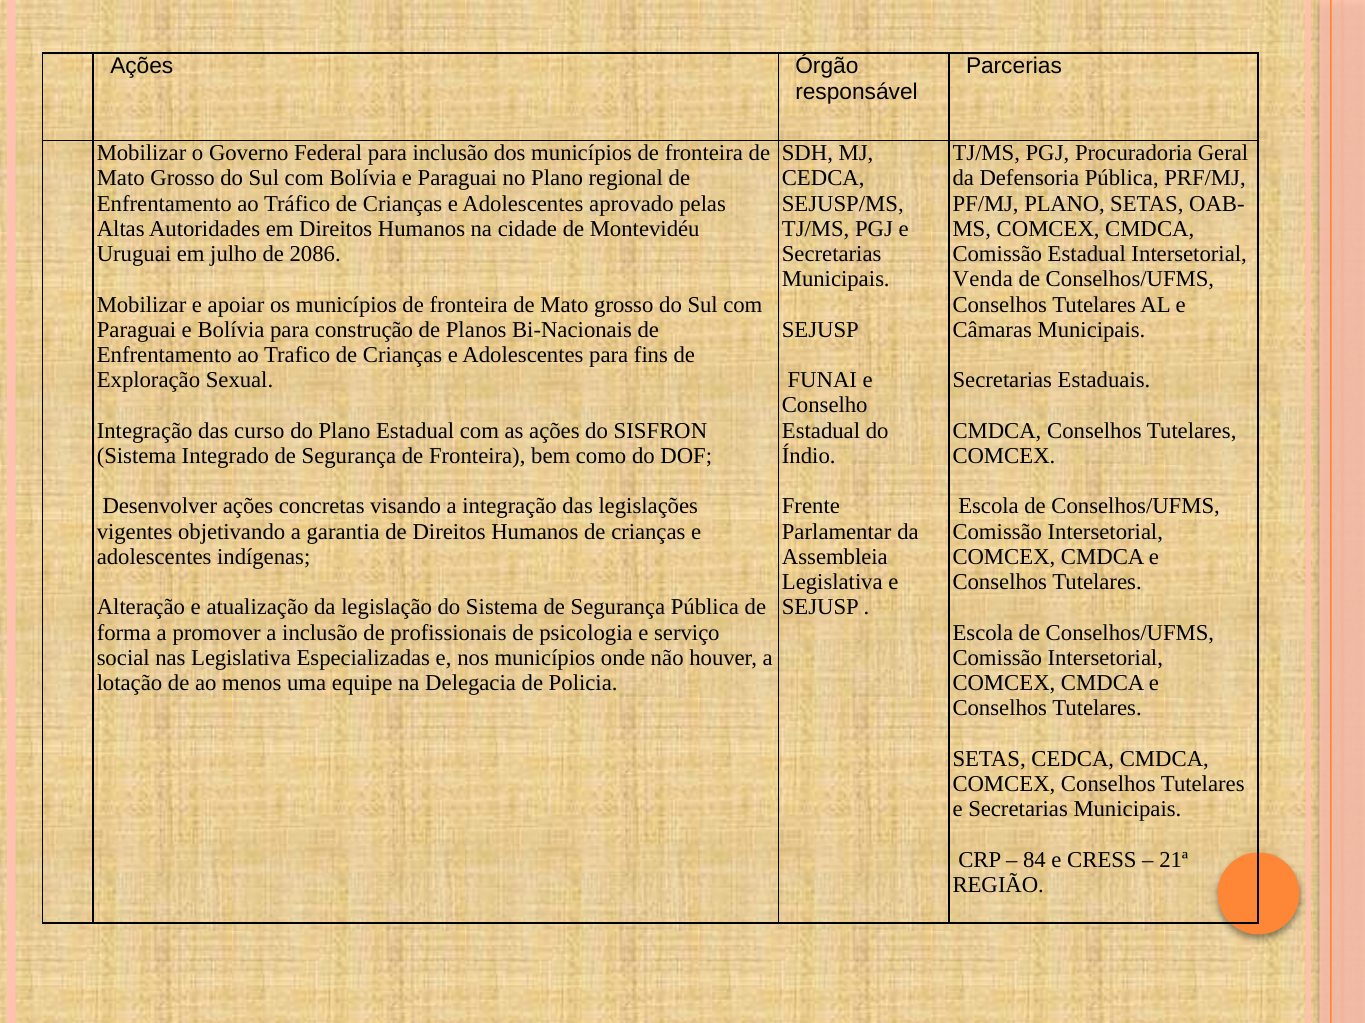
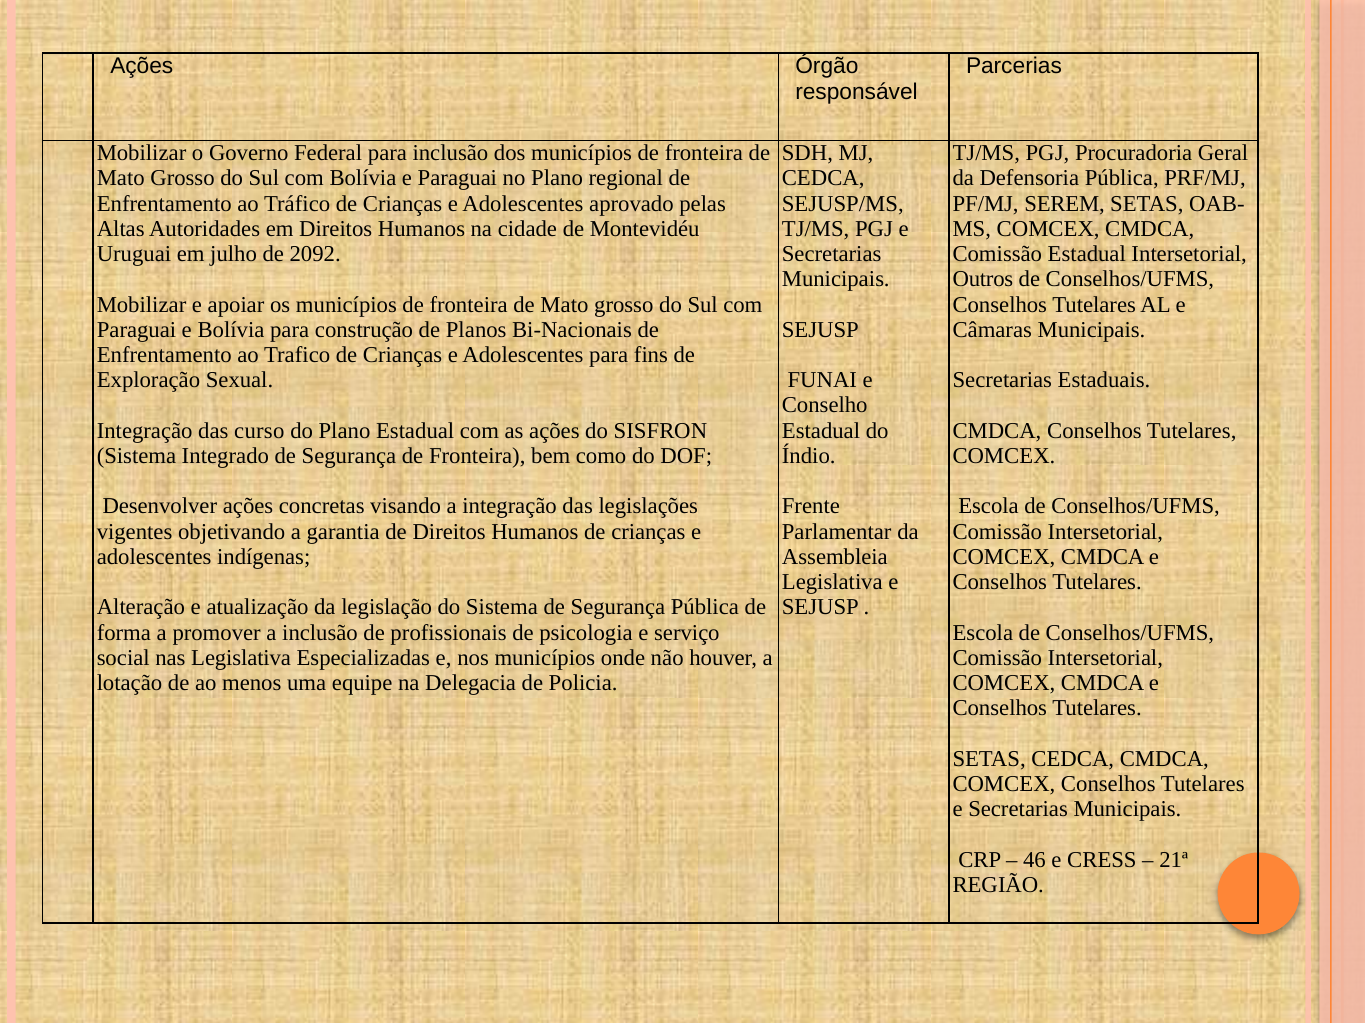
PF/MJ PLANO: PLANO -> SEREM (1065, 204)
2086: 2086 -> 2092 (315, 254)
Venda: Venda -> Outros (983, 279)
84: 84 -> 46 (1034, 860)
